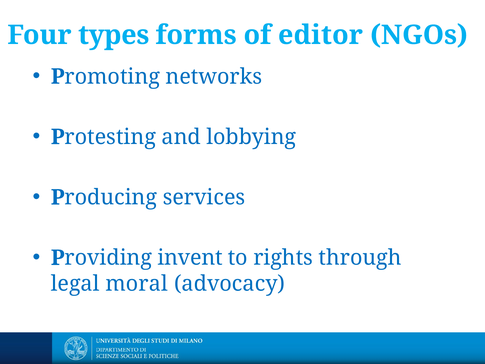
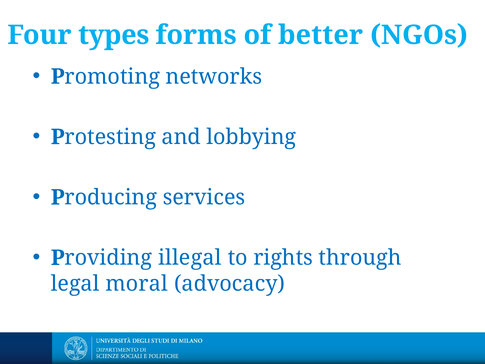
editor: editor -> better (320, 35)
invent: invent -> illegal (190, 258)
